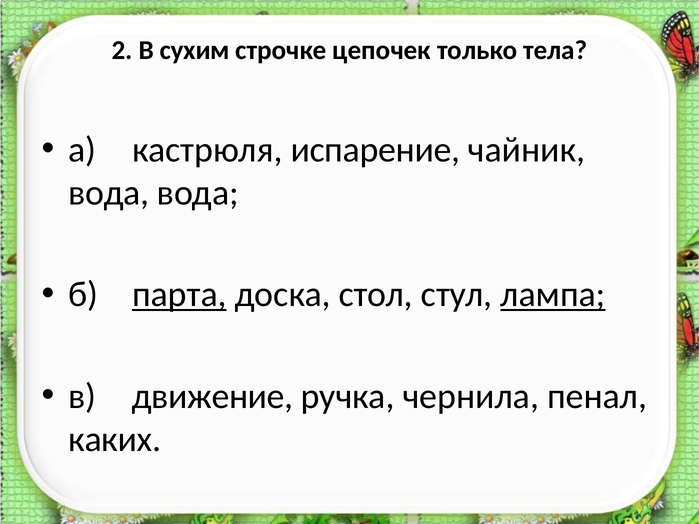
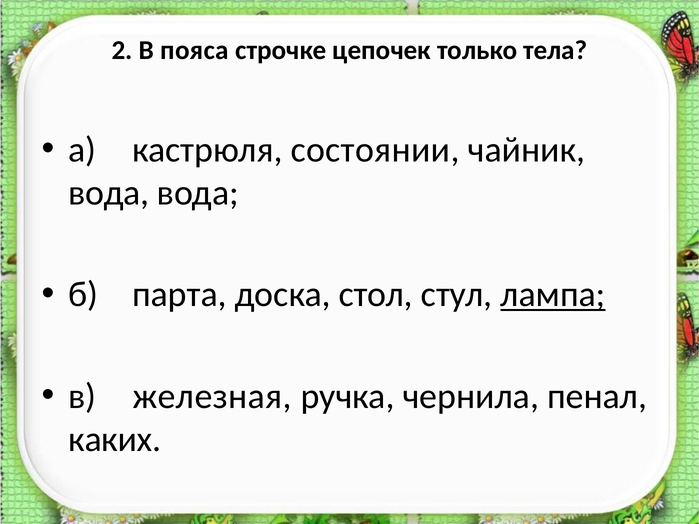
сухим: сухим -> пояса (195, 50)
испарение: испарение -> состоянии (375, 150)
парта underline: present -> none (179, 295)
движение: движение -> железная (212, 396)
